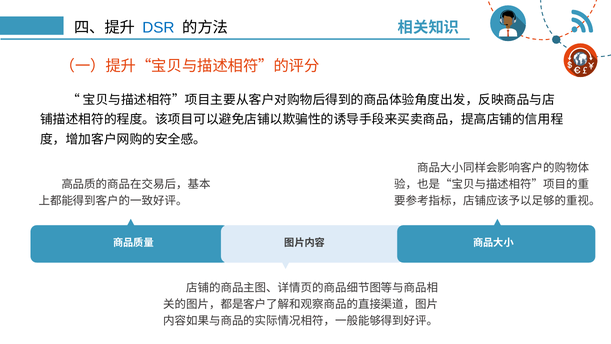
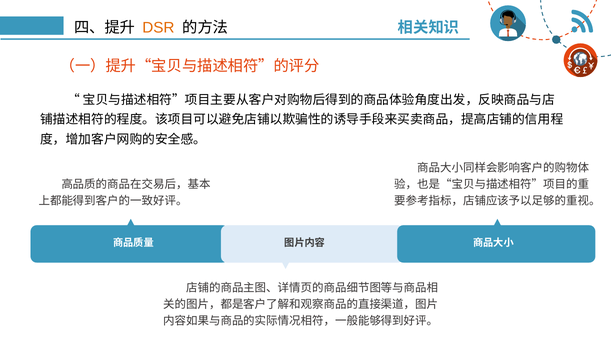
DSR colour: blue -> orange (158, 28)
